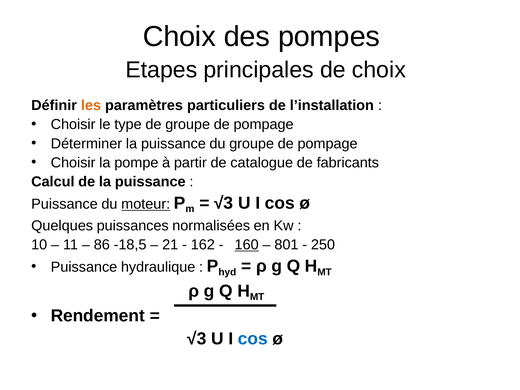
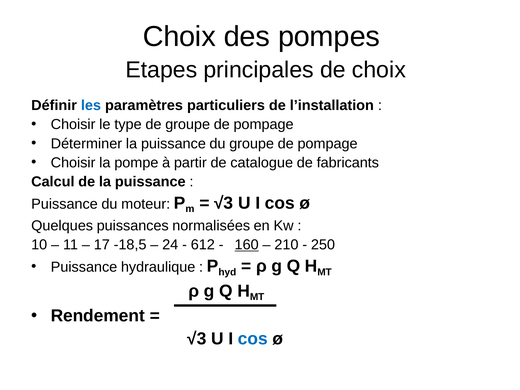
les colour: orange -> blue (91, 105)
moteur underline: present -> none (146, 204)
86: 86 -> 17 (102, 245)
21: 21 -> 24 (170, 245)
162: 162 -> 612 (203, 245)
801: 801 -> 210 (286, 245)
